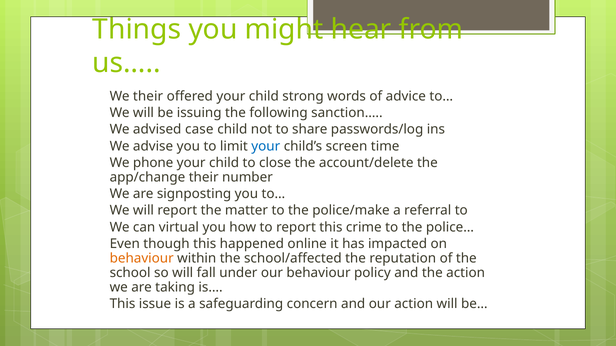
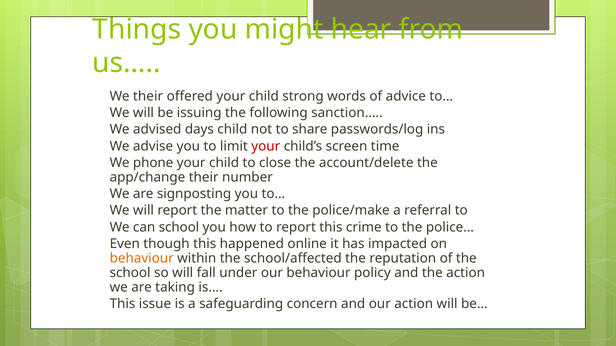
case: case -> days (199, 130)
your colour: blue -> red (266, 146)
can virtual: virtual -> school (179, 227)
